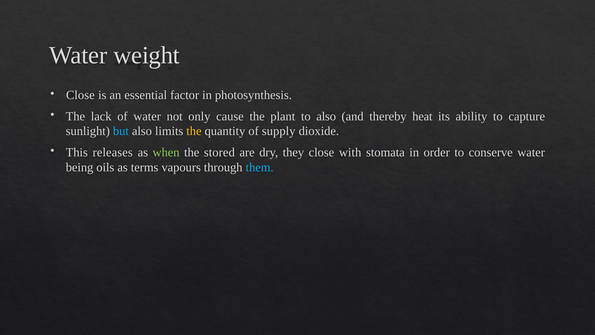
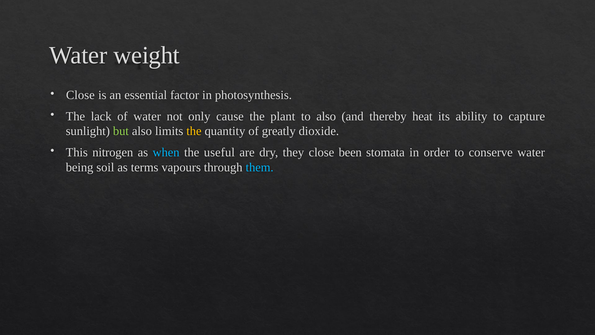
but colour: light blue -> light green (121, 131)
supply: supply -> greatly (279, 131)
releases: releases -> nitrogen (113, 152)
when colour: light green -> light blue (166, 152)
stored: stored -> useful (219, 152)
with: with -> been (350, 152)
oils: oils -> soil (105, 167)
